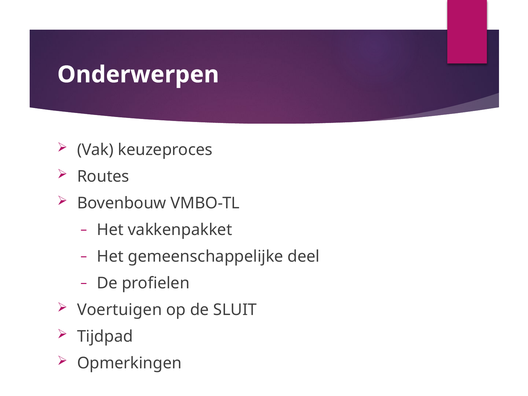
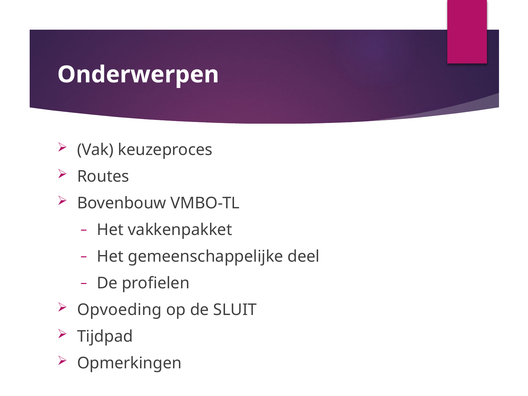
Voertuigen: Voertuigen -> Opvoeding (119, 310)
